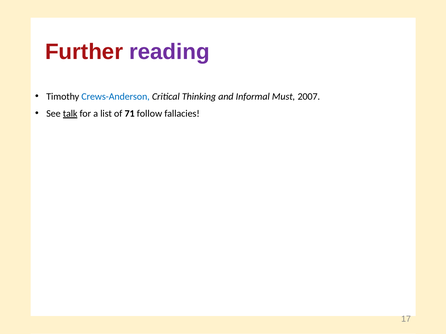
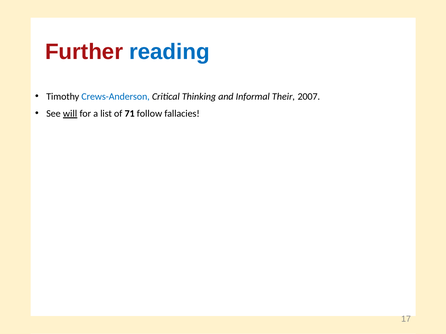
reading colour: purple -> blue (169, 52)
Must: Must -> Their (284, 97)
talk: talk -> will (70, 114)
